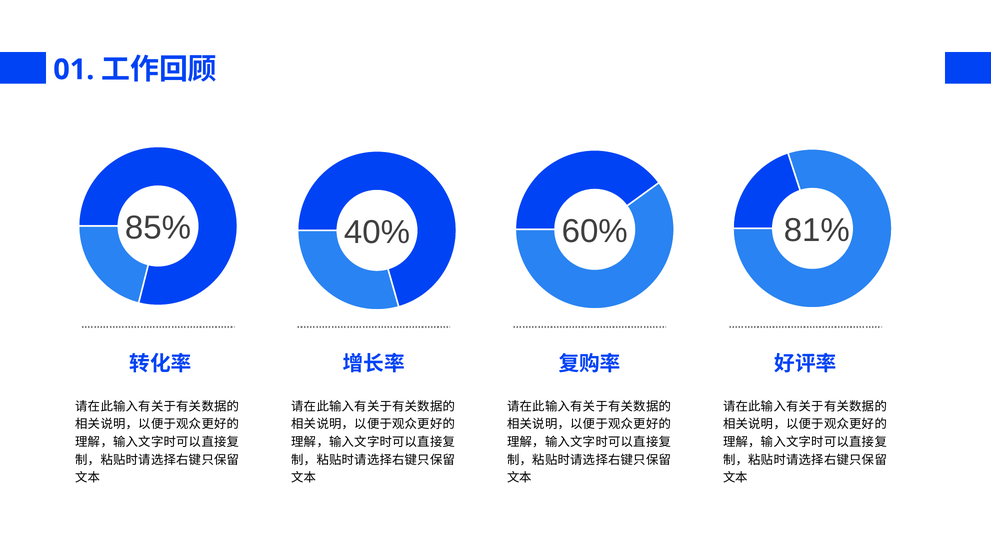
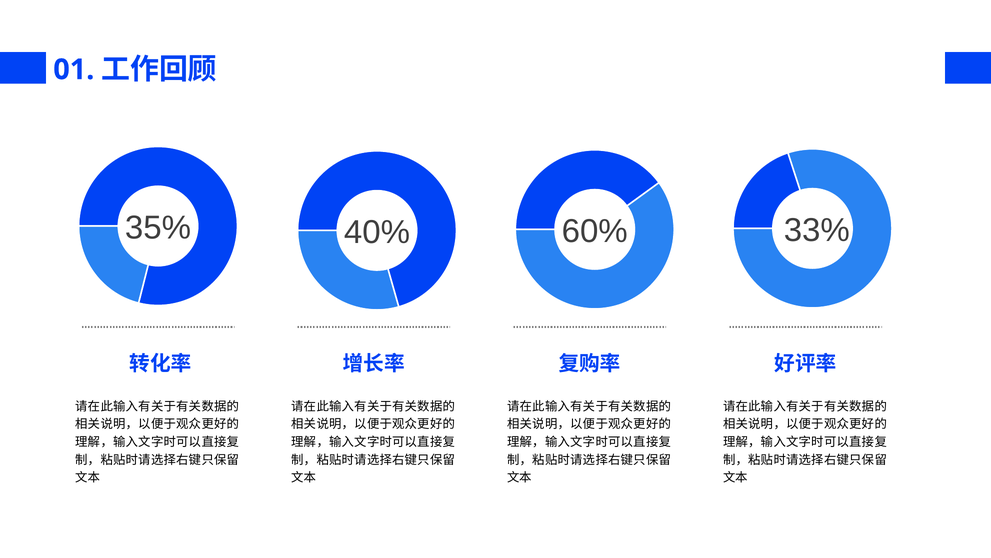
85%: 85% -> 35% (158, 228)
81%: 81% -> 33% (817, 230)
